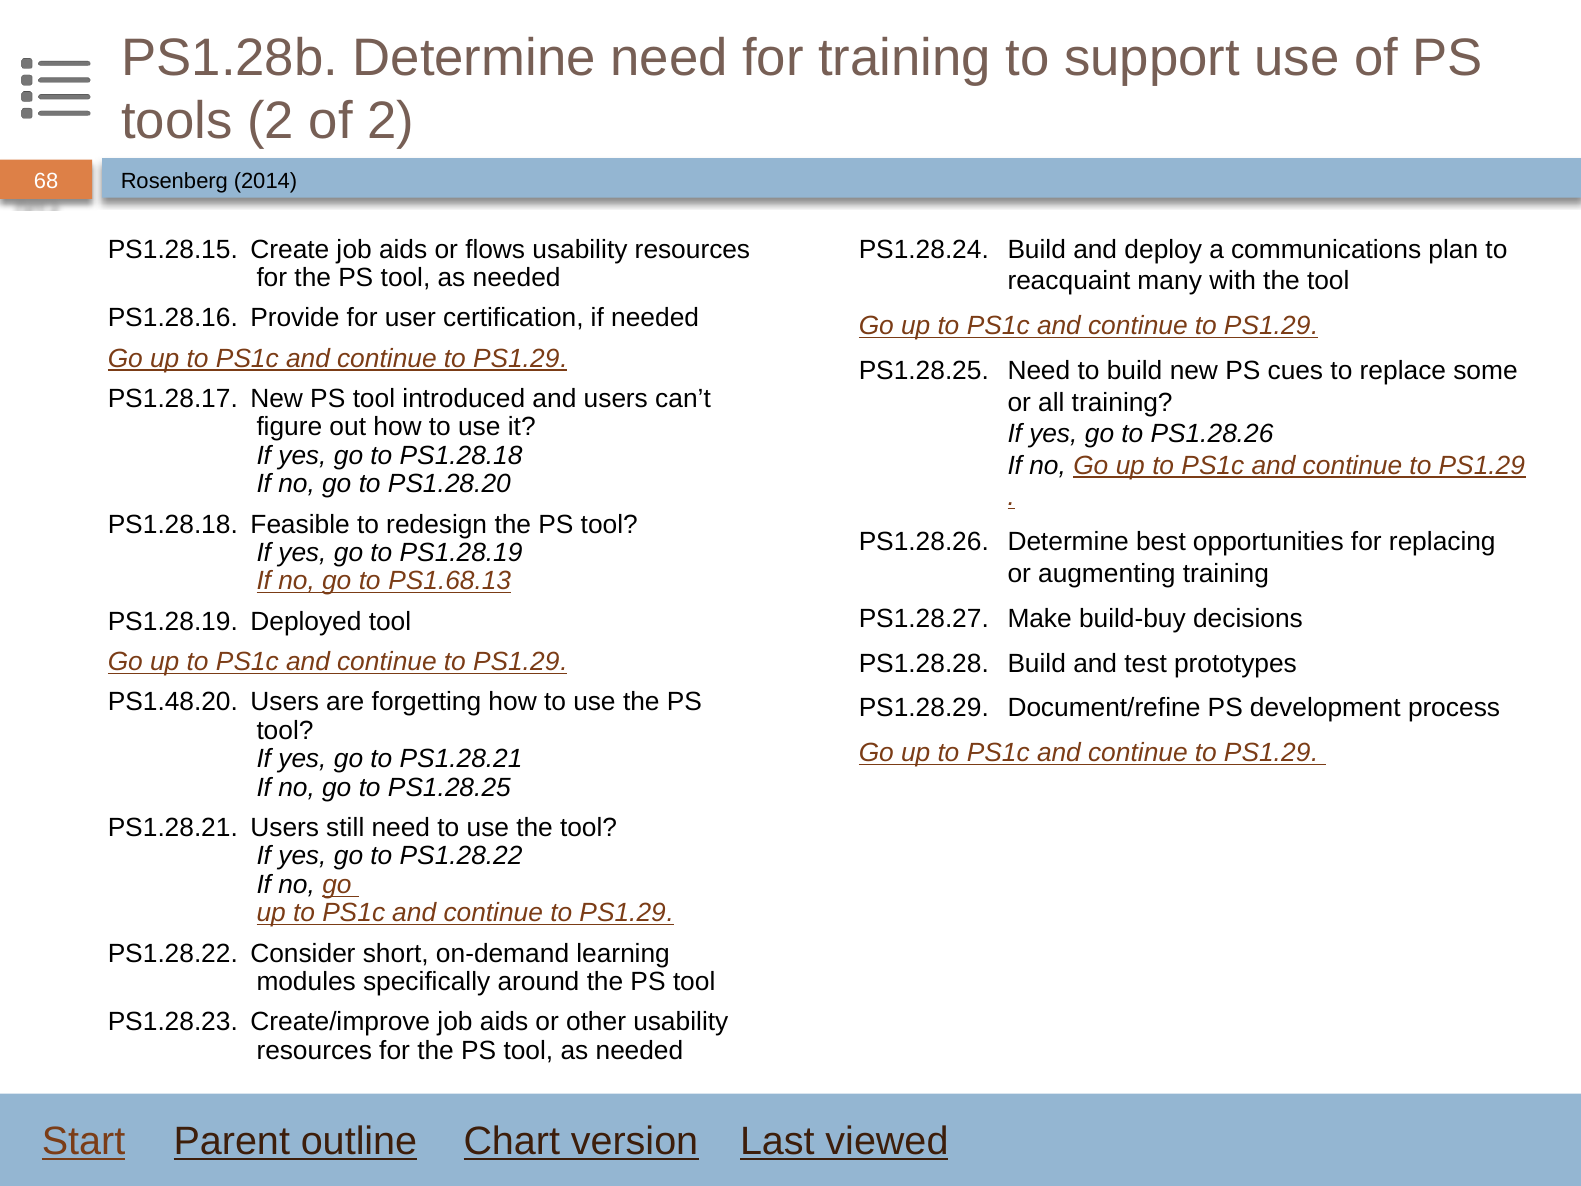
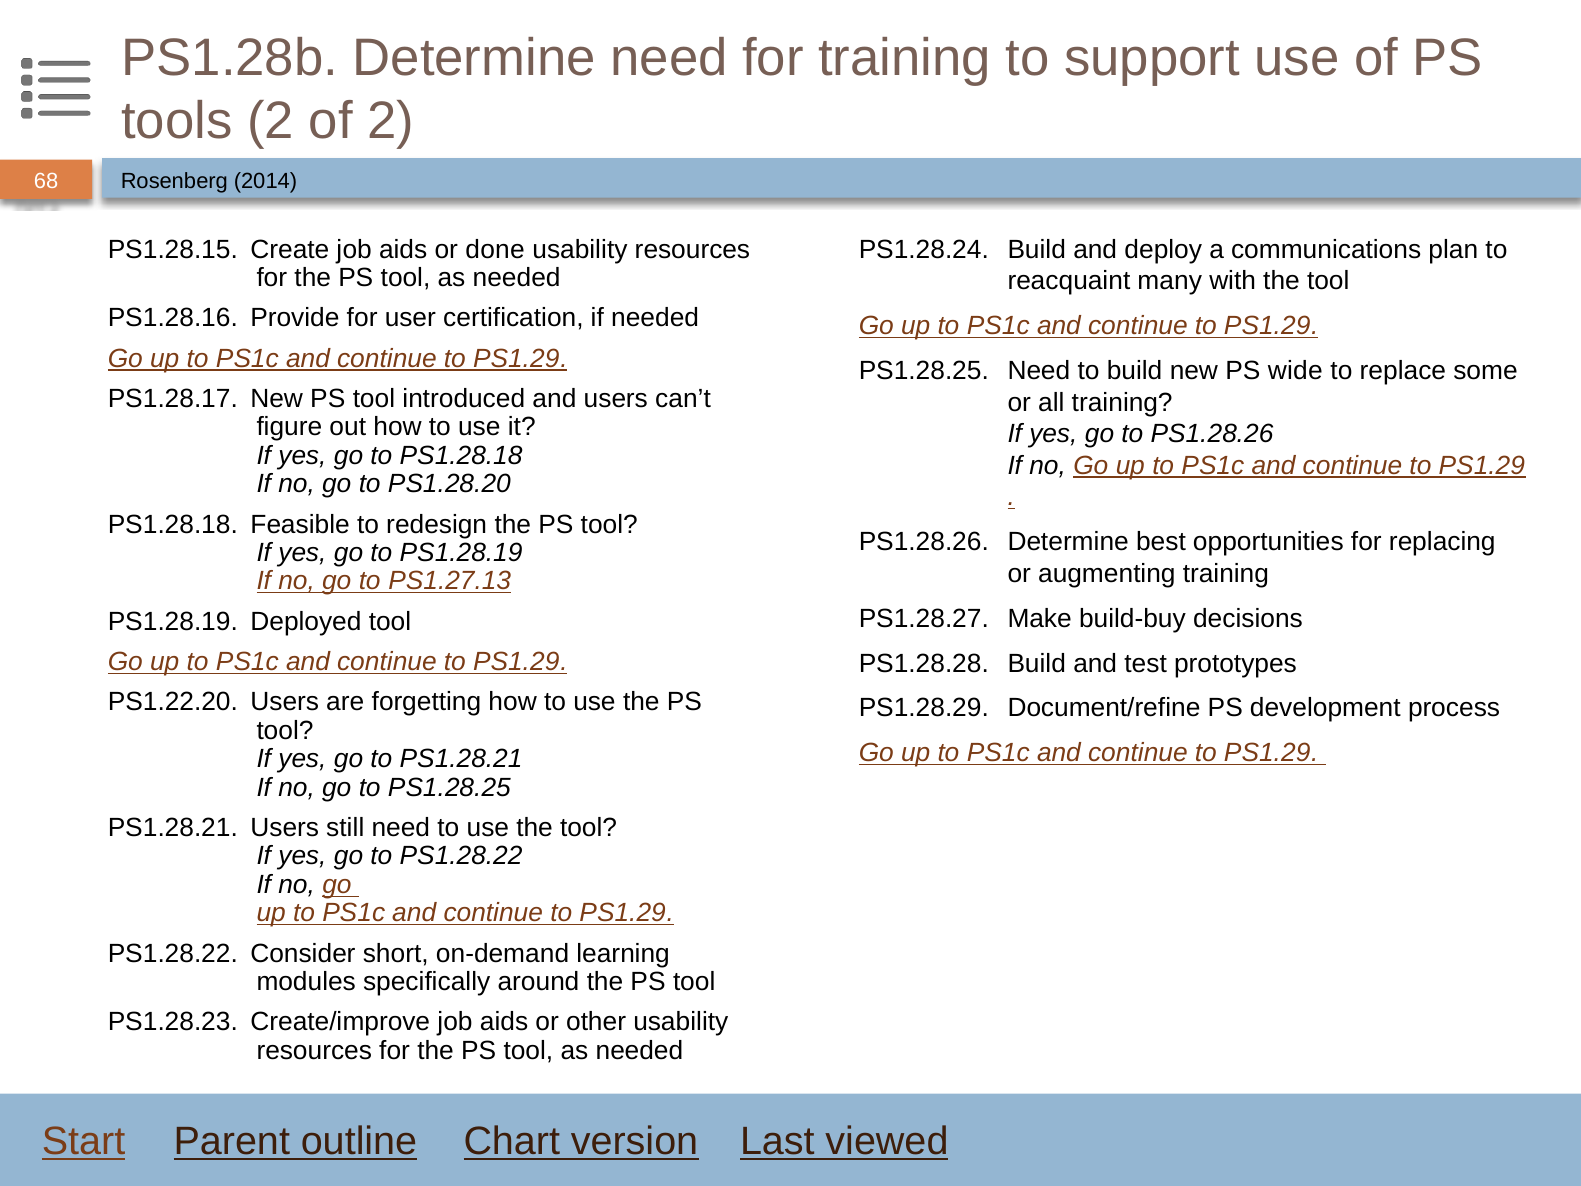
flows: flows -> done (495, 249)
cues: cues -> wide (1295, 371)
PS1.68.13: PS1.68.13 -> PS1.27.13 (450, 581)
PS1.48.20: PS1.48.20 -> PS1.22.20 (173, 702)
